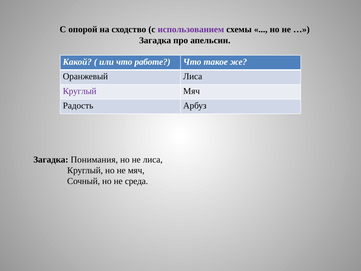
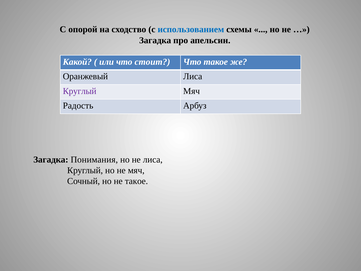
использованием colour: purple -> blue (191, 29)
работе: работе -> стоит (152, 62)
не среда: среда -> такое (136, 181)
